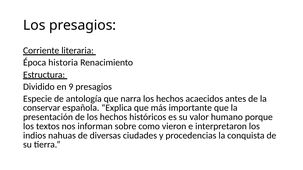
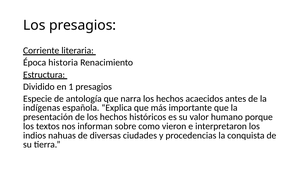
9: 9 -> 1 (71, 87)
conservar: conservar -> indígenas (42, 108)
